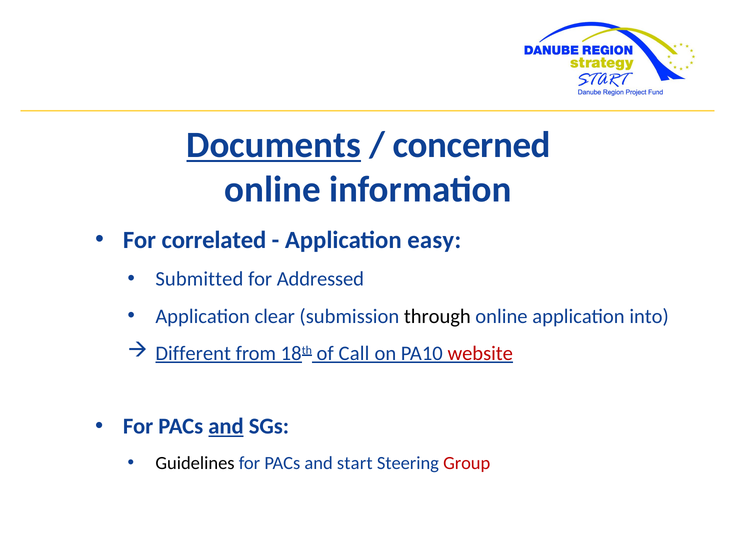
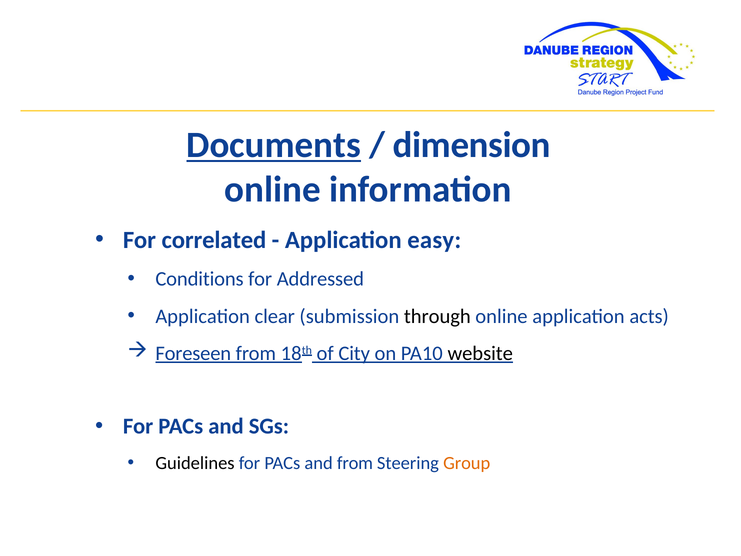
concerned: concerned -> dimension (472, 145)
Submitted: Submitted -> Conditions (200, 279)
into: into -> acts (649, 316)
Different: Different -> Foreseen (193, 353)
Call: Call -> City (354, 353)
website colour: red -> black (480, 353)
and underline: present -> none (226, 426)
and start: start -> from (355, 463)
Group colour: red -> orange (467, 463)
